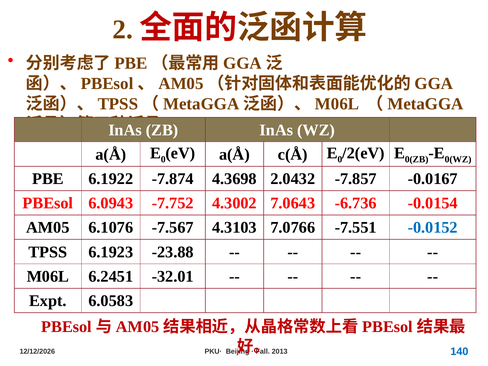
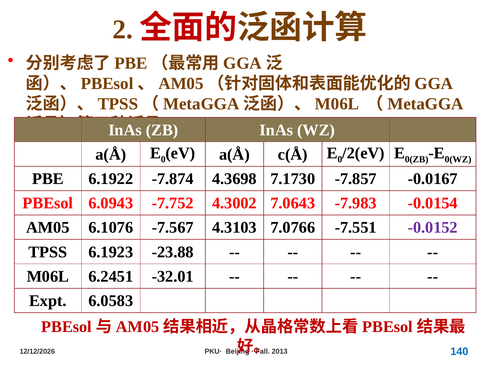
2.0432: 2.0432 -> 7.1730 (293, 179)
-6.736: -6.736 -> -7.983 (356, 203)
-0.0152 colour: blue -> purple (433, 228)
